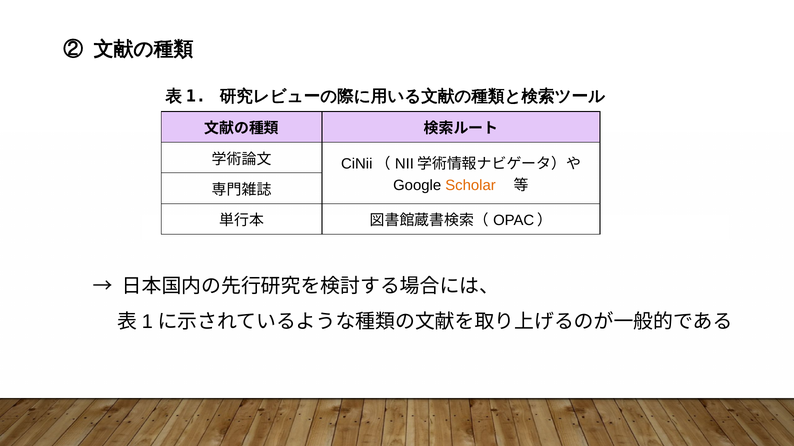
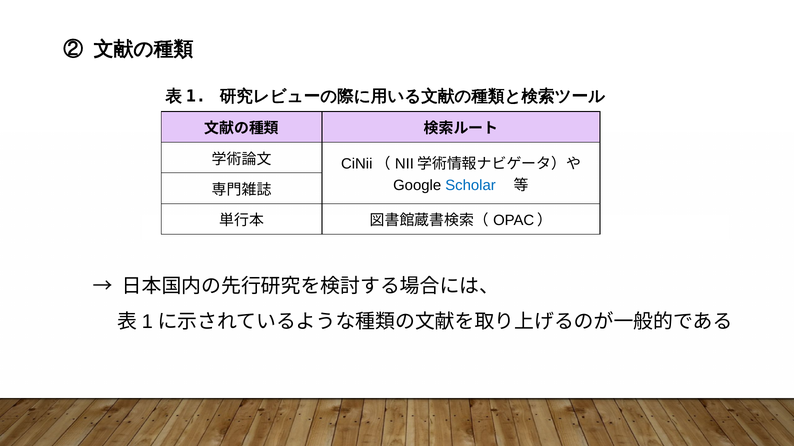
Scholar colour: orange -> blue (471, 186)
